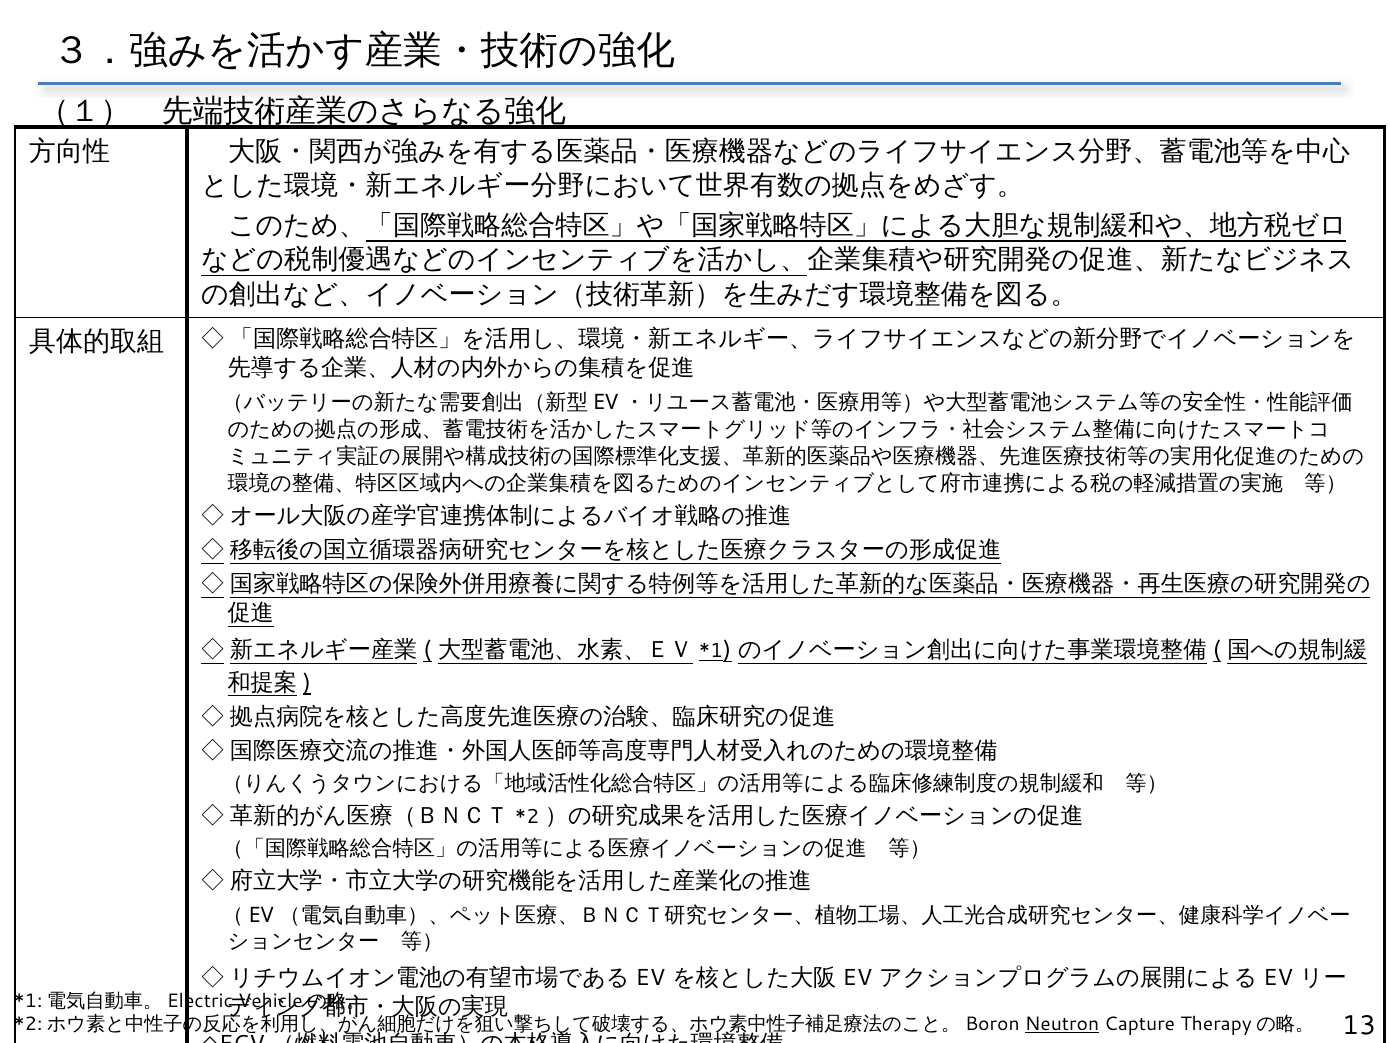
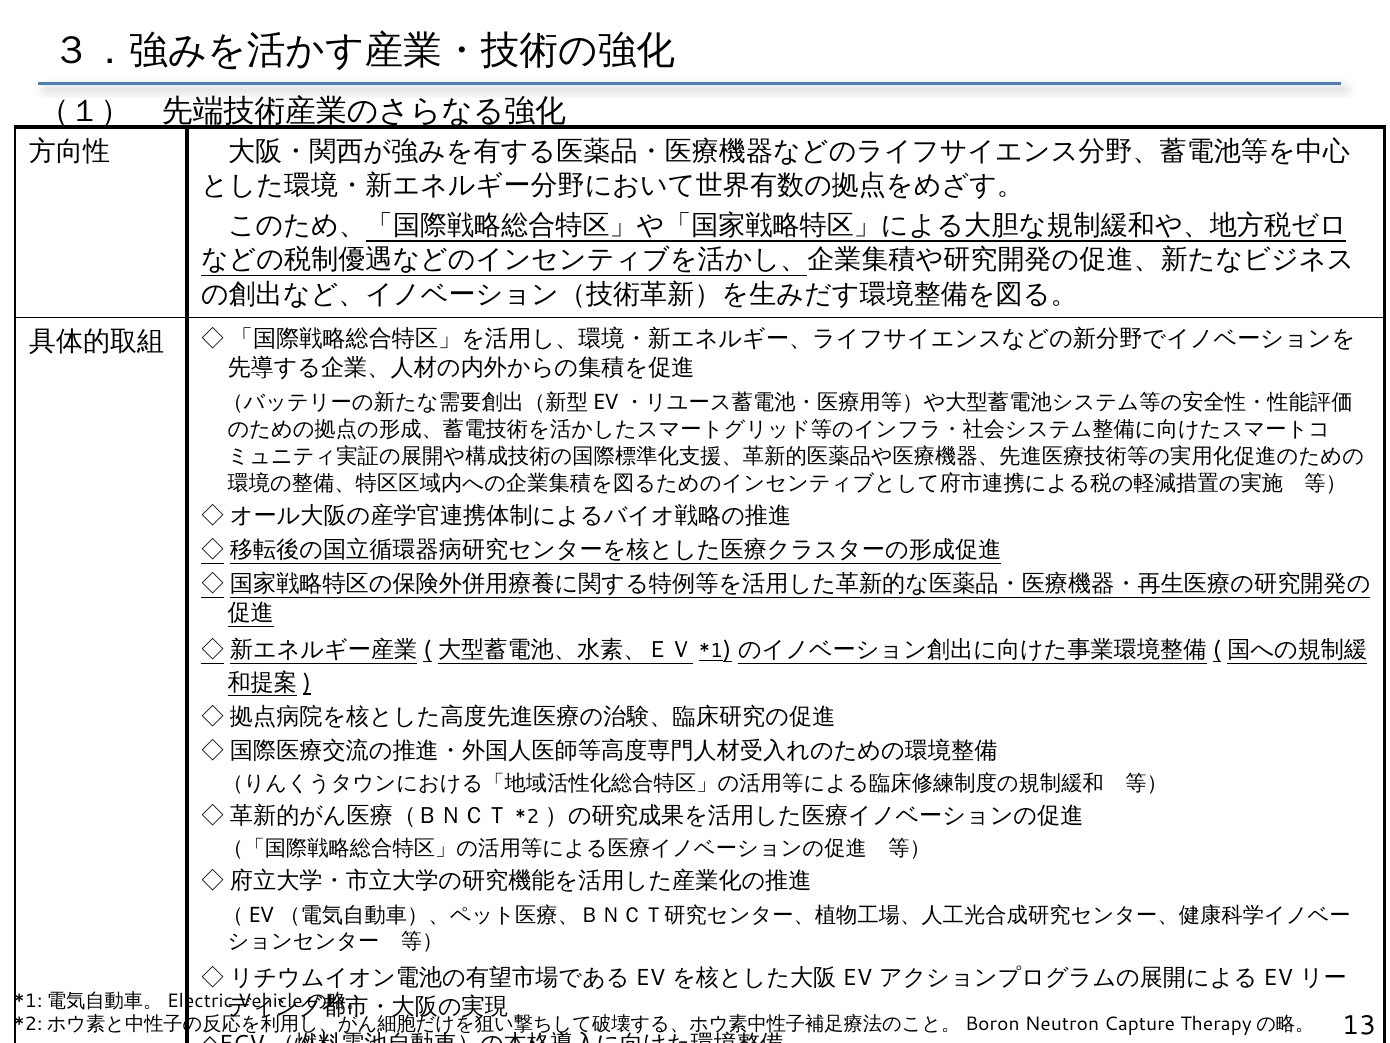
Neutron underline: present -> none (1062, 1024)
